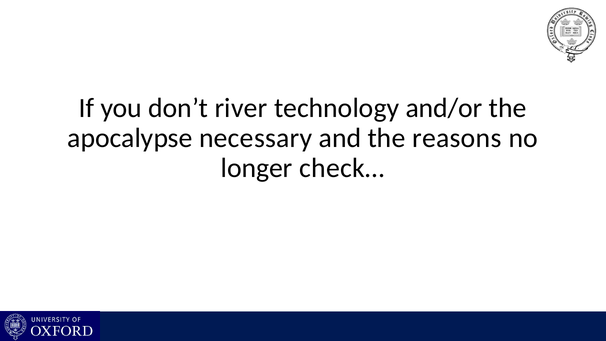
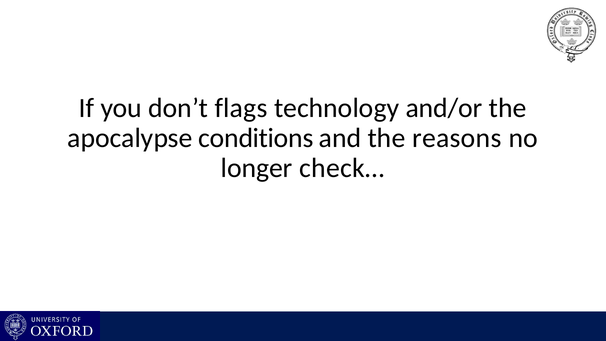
river: river -> flags (241, 108)
necessary: necessary -> conditions (256, 138)
